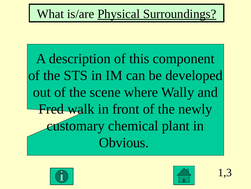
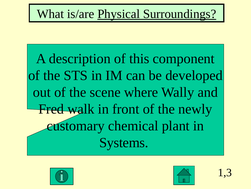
Obvious: Obvious -> Systems (124, 142)
